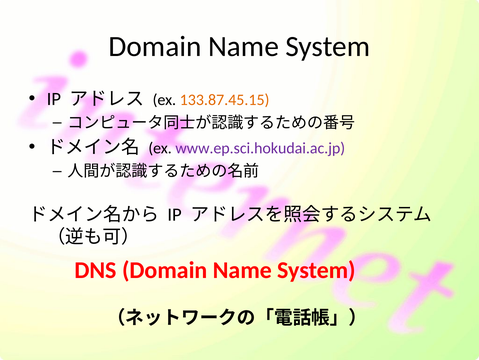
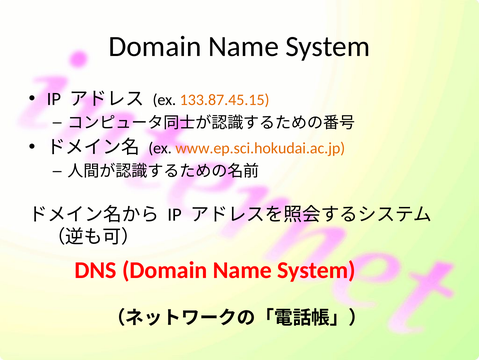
www.ep.sci.hokudai.ac.jp colour: purple -> orange (260, 148)
